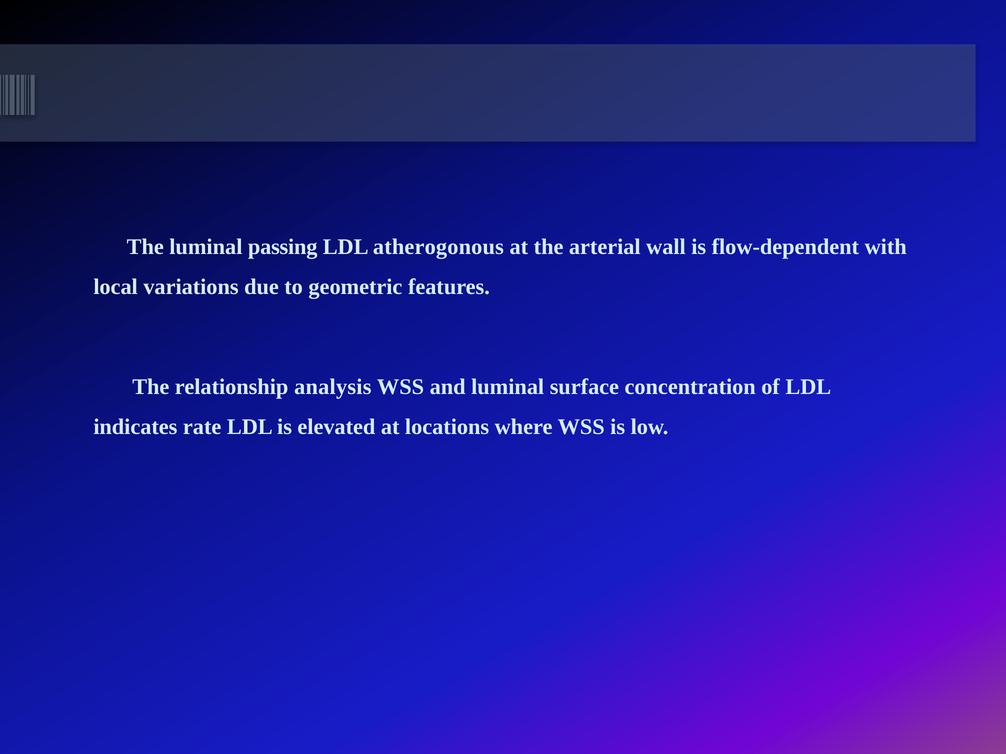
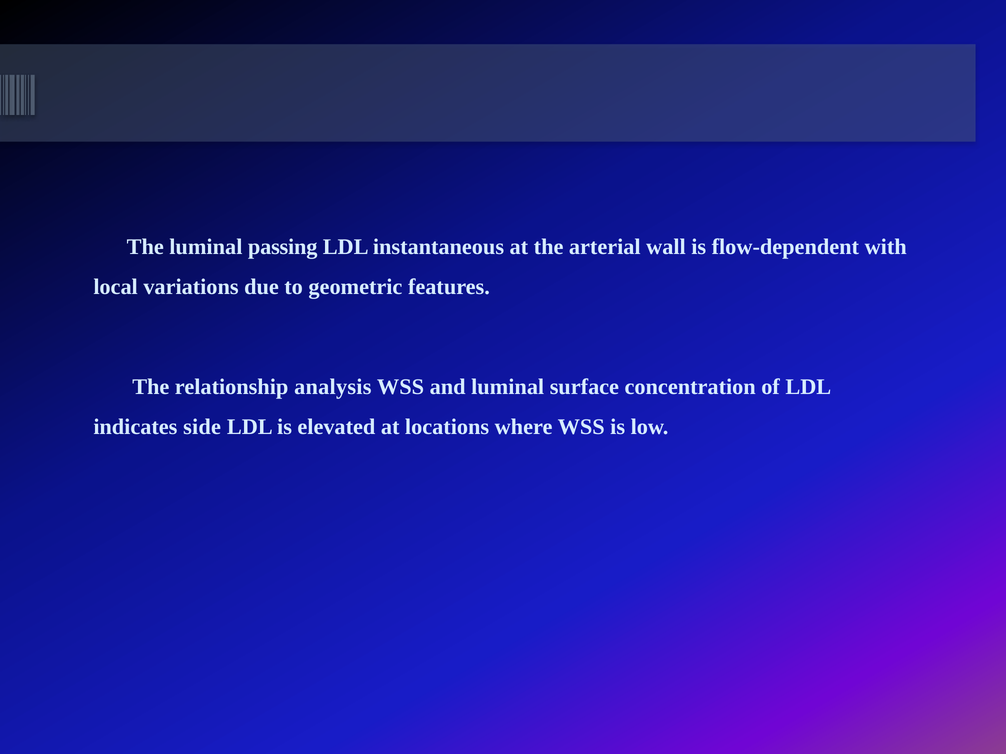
atherogonous: atherogonous -> instantaneous (439, 247)
rate: rate -> side (202, 427)
